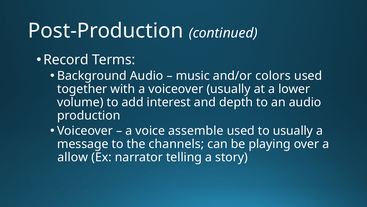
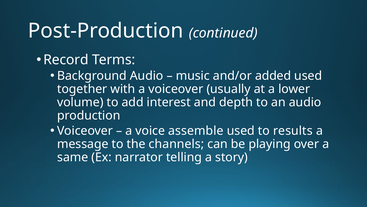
colors: colors -> added (273, 76)
to usually: usually -> results (293, 130)
allow: allow -> same (73, 157)
